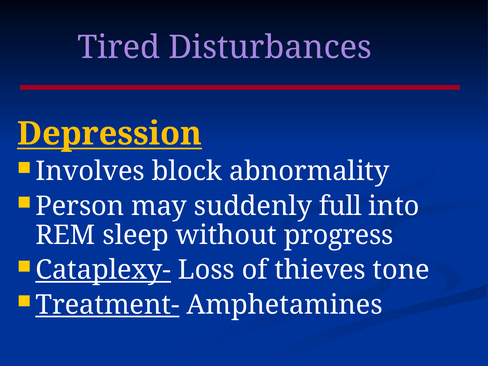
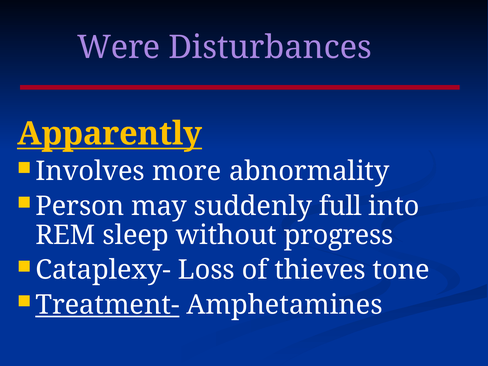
Tired: Tired -> Were (119, 47)
Depression: Depression -> Apparently (110, 134)
block: block -> more (187, 171)
Cataplexy- underline: present -> none (103, 270)
